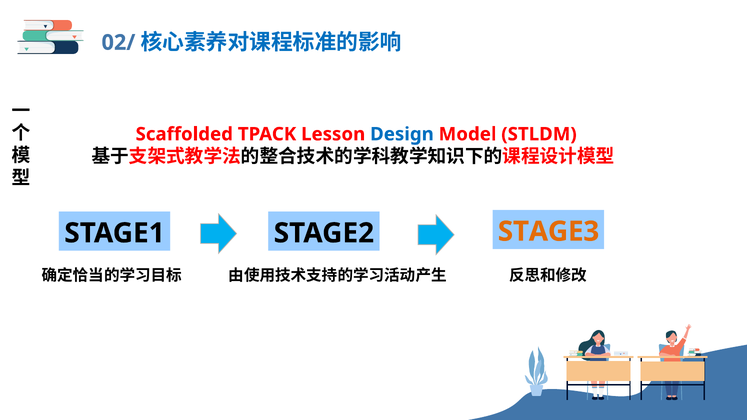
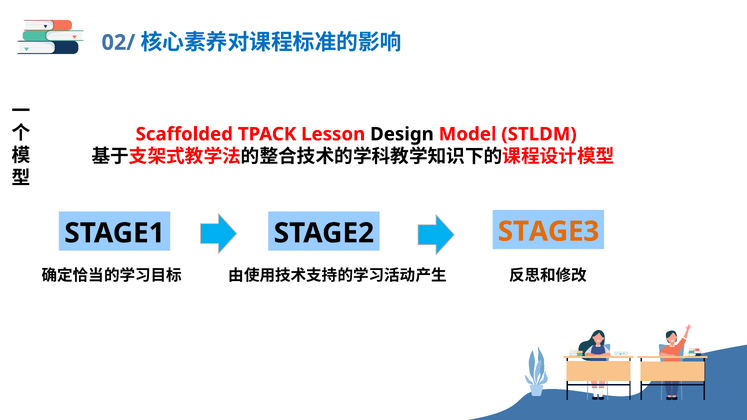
Design colour: blue -> black (402, 134)
